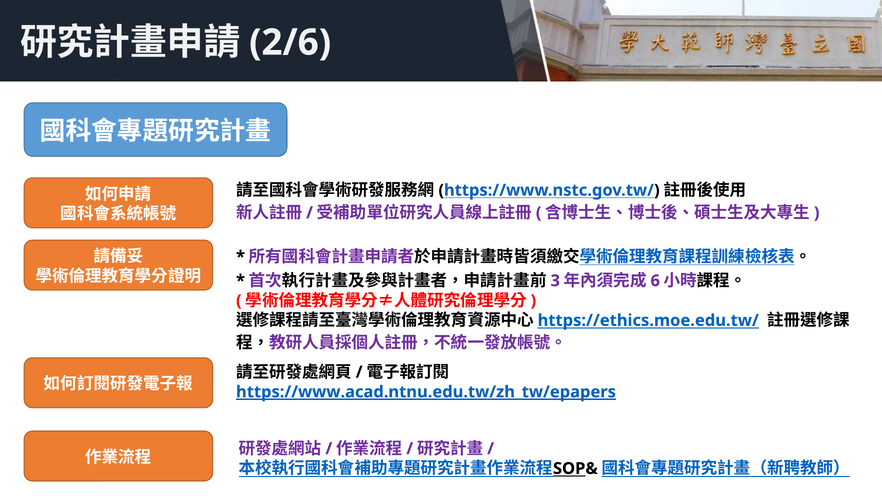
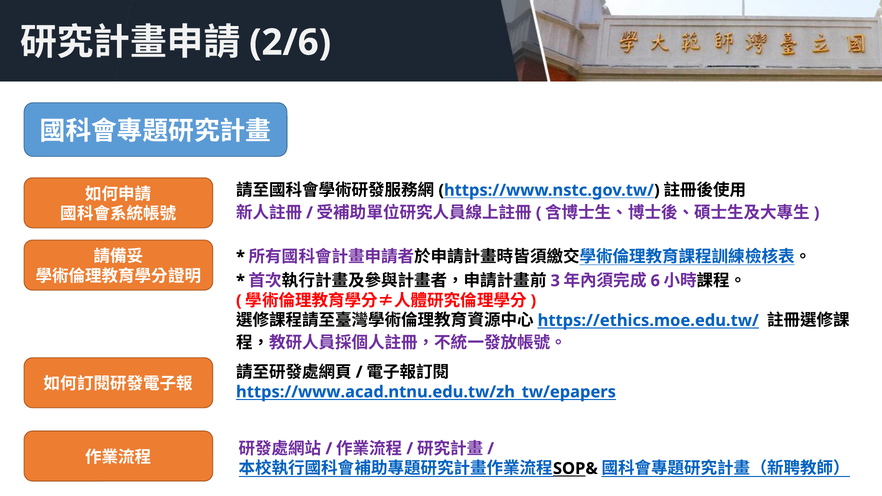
https://www.acad.ntnu.edu.tw/zh_tw/epapers underline: present -> none (426, 392)
